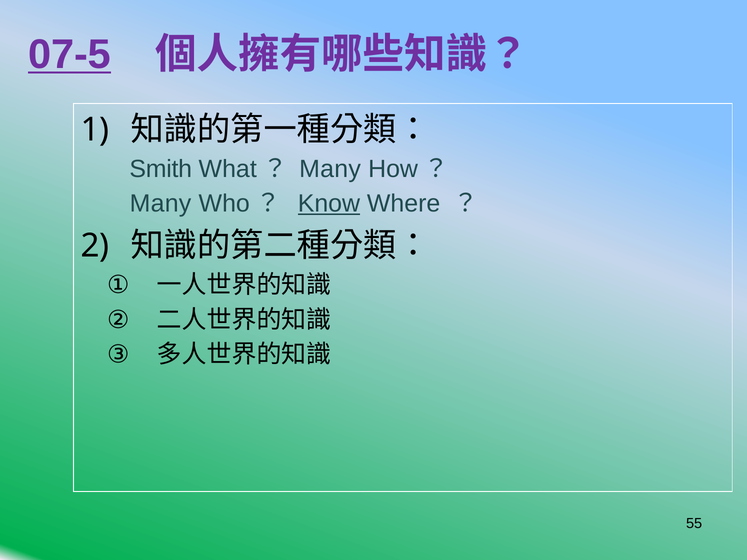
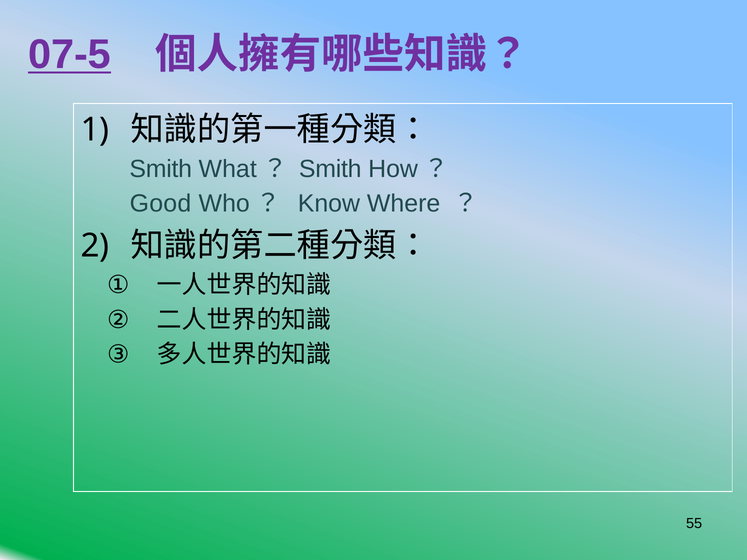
What？ Many: Many -> Smith (330, 169)
Many: Many -> Good (160, 204)
Know underline: present -> none (329, 204)
